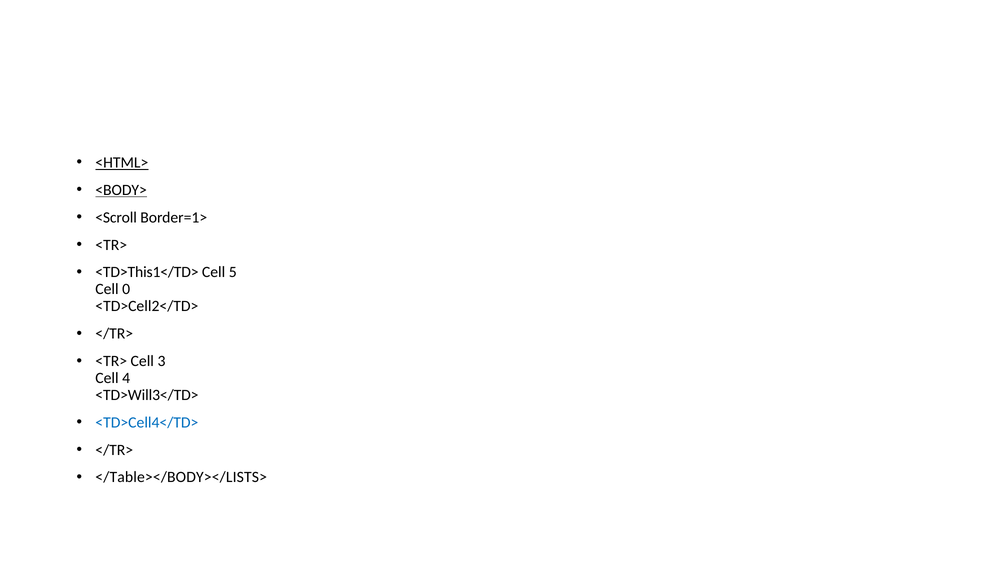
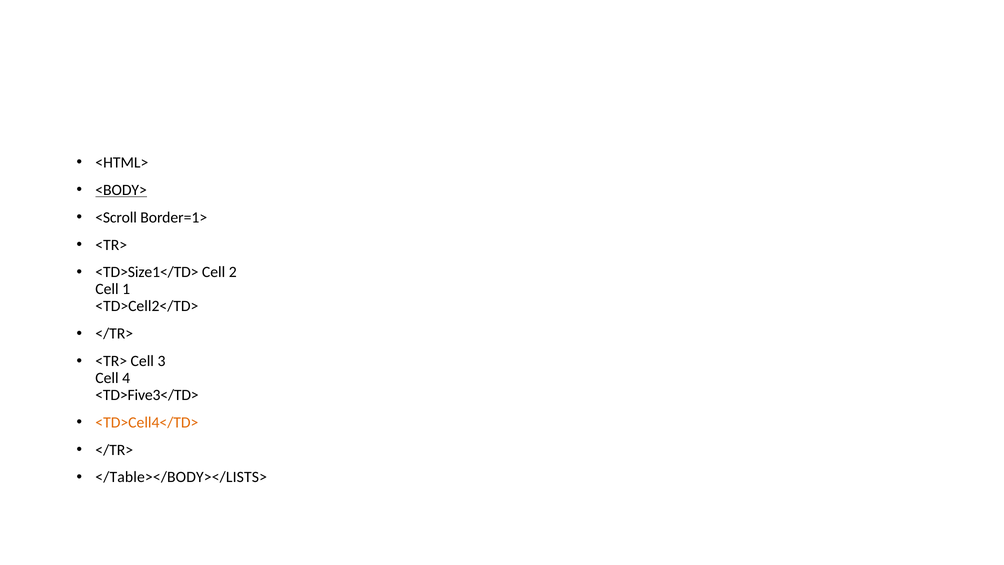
<HTML> underline: present -> none (122, 162)
<TD>This1</TD>: <TD>This1</TD> -> <TD>Size1</TD> (147, 272)
5: 5 -> 2 (233, 272)
0: 0 -> 1 (126, 289)
<TD>Will3</TD>: <TD>Will3</TD> -> <TD>Five3</TD> (147, 395)
<TD>Cell4</TD> colour: blue -> orange (147, 422)
